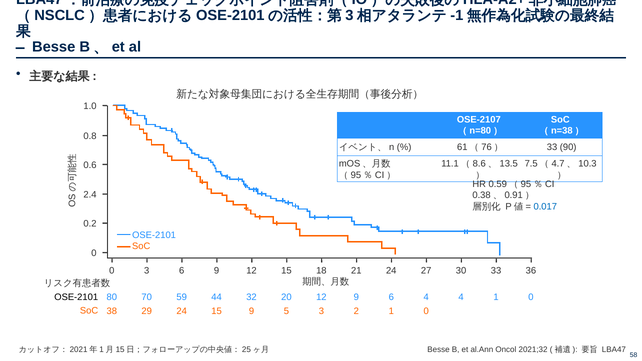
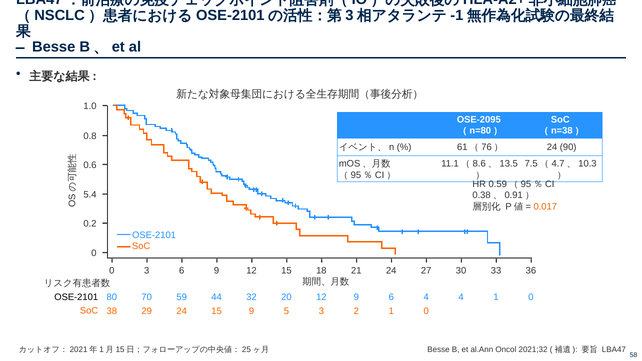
OSE-2107: OSE-2107 -> OSE-2095 (479, 119)
33: 33 -> 24 (552, 147)
2.4: 2.4 -> 5.4 (90, 195)
0.017 colour: blue -> orange (545, 207)
